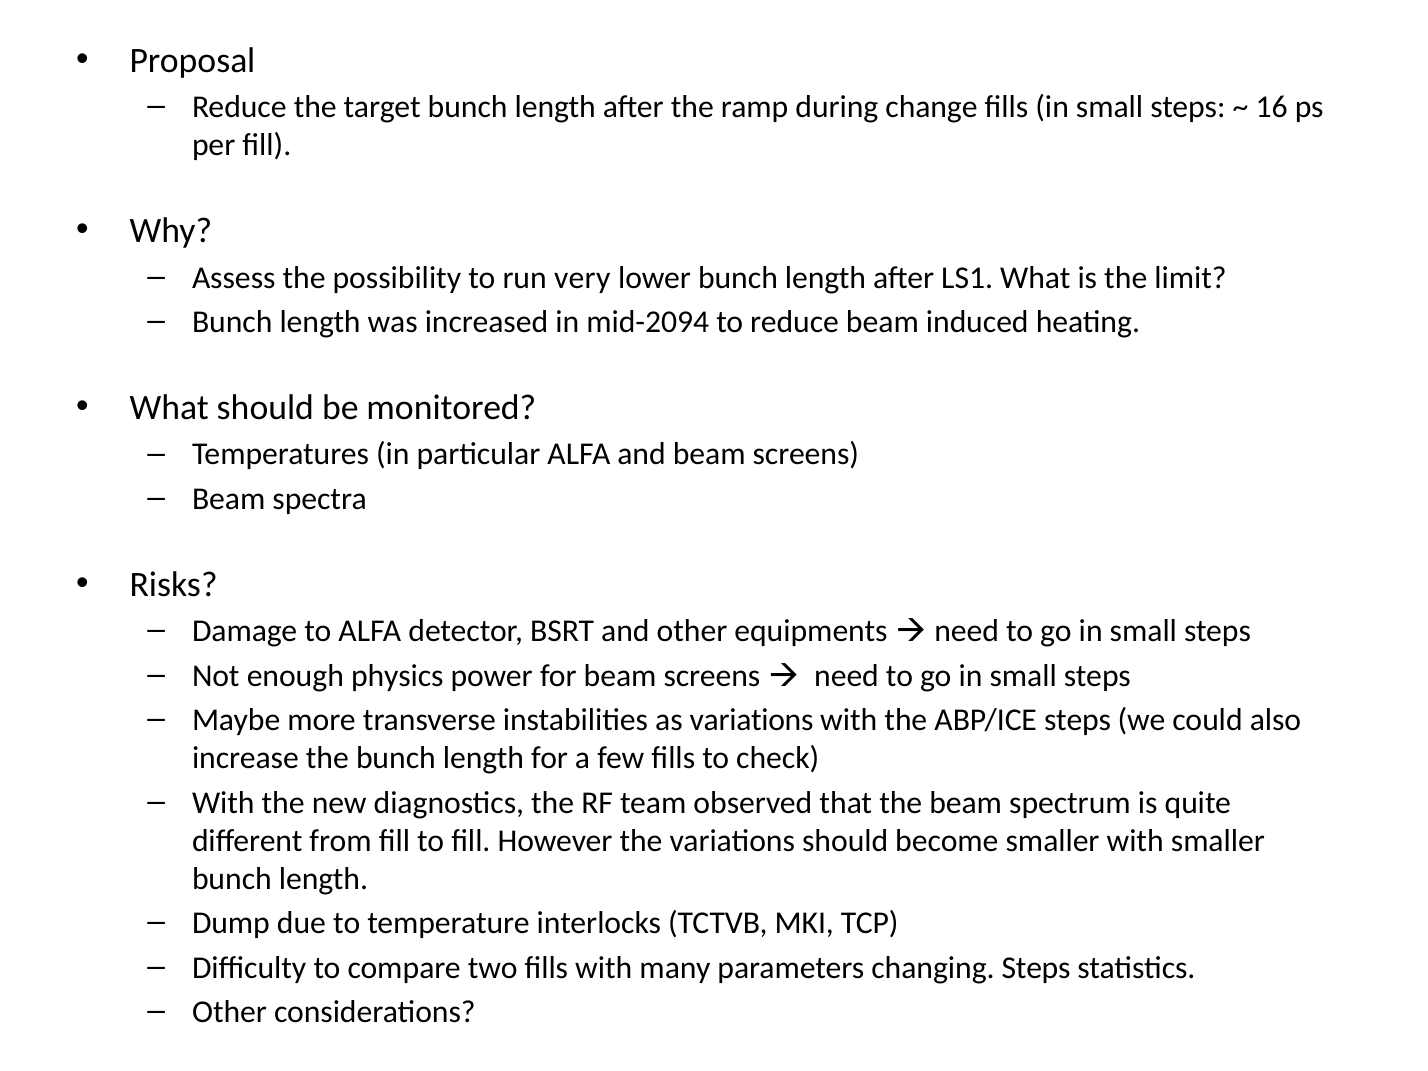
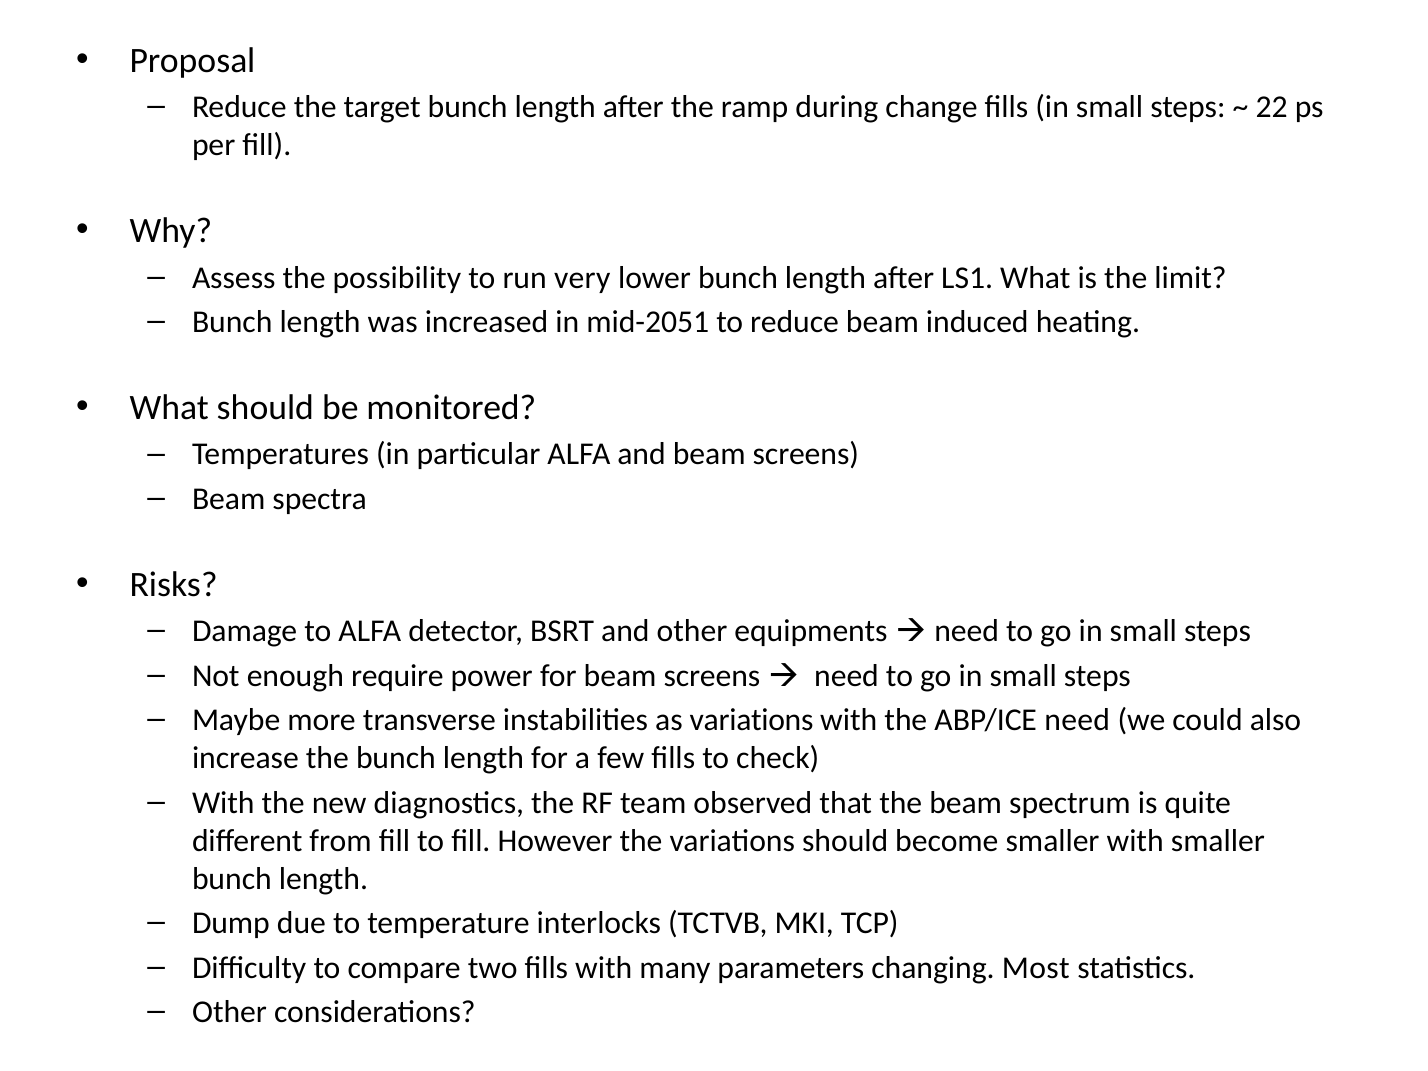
16: 16 -> 22 (1272, 107)
mid-2094: mid-2094 -> mid-2051 (648, 322)
physics: physics -> require (397, 676)
ABP/ICE steps: steps -> need (1077, 720)
changing Steps: Steps -> Most (1036, 968)
